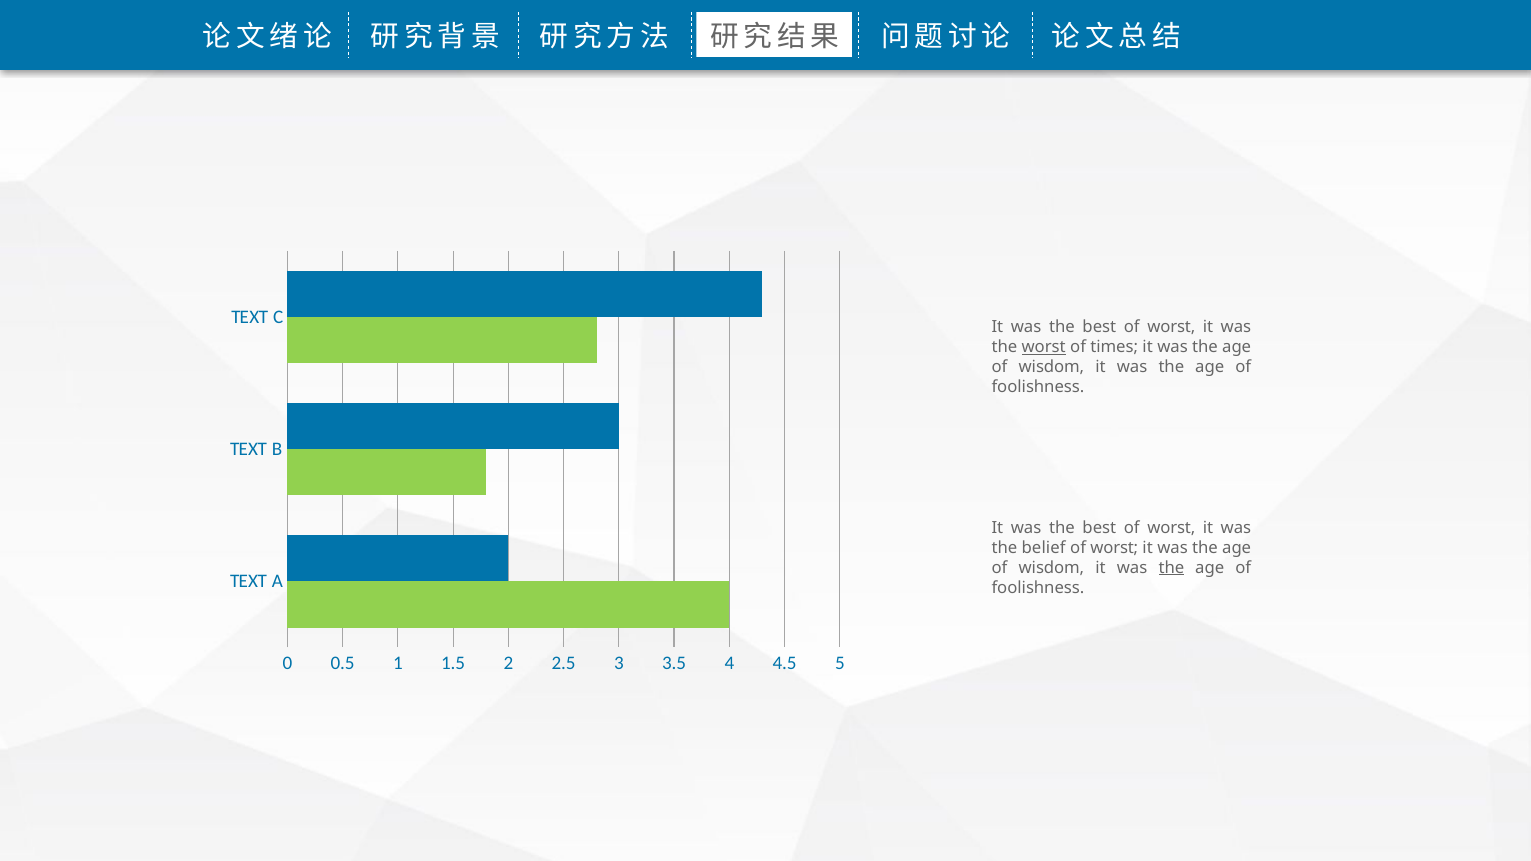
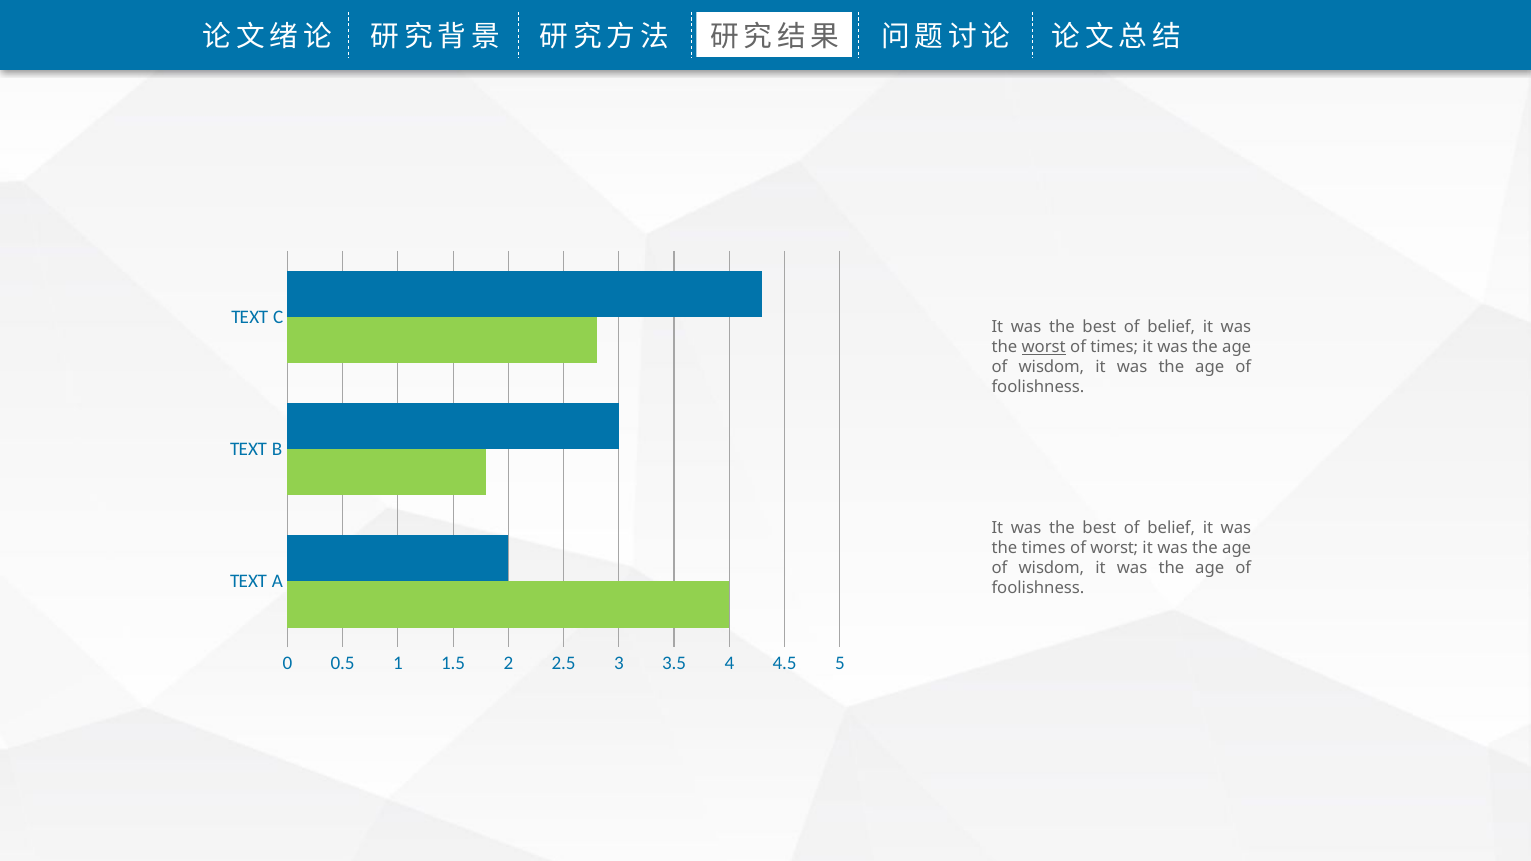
worst: worst -> belief (1171, 327)
worst: worst -> belief (1171, 528)
the belief: belief -> times (1044, 548)
the underline: present -> none (1171, 568)
